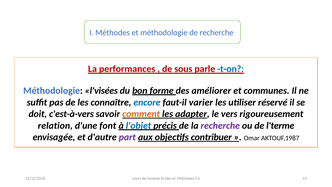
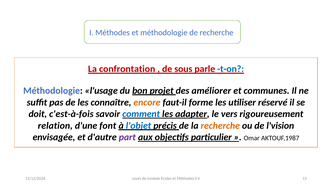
performances: performances -> confrontation (127, 69)
l'visées: l'visées -> l'usage (101, 91)
forme: forme -> projet (162, 91)
encore colour: blue -> orange (147, 102)
varier: varier -> forme (201, 102)
c'est-à-vers: c'est-à-vers -> c'est-à-fois (71, 114)
comment colour: orange -> blue (141, 114)
recherche colour: purple -> orange (220, 125)
l'terme: l'terme -> l'vision (280, 125)
contribuer: contribuer -> particulier (211, 137)
